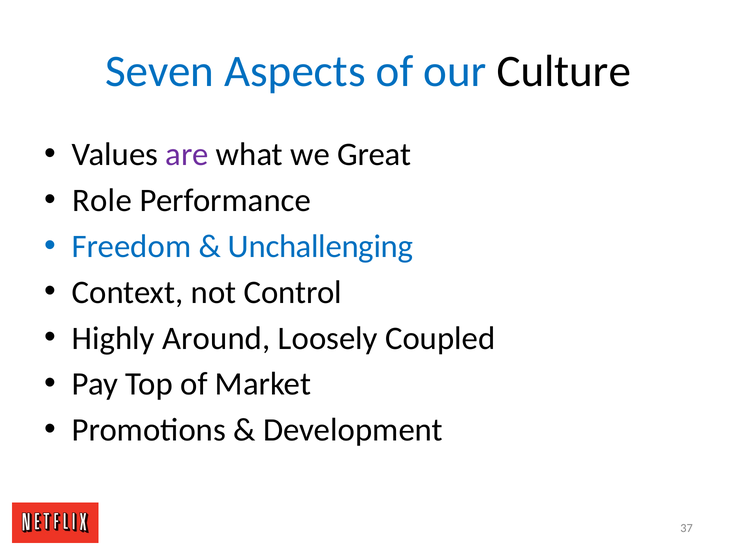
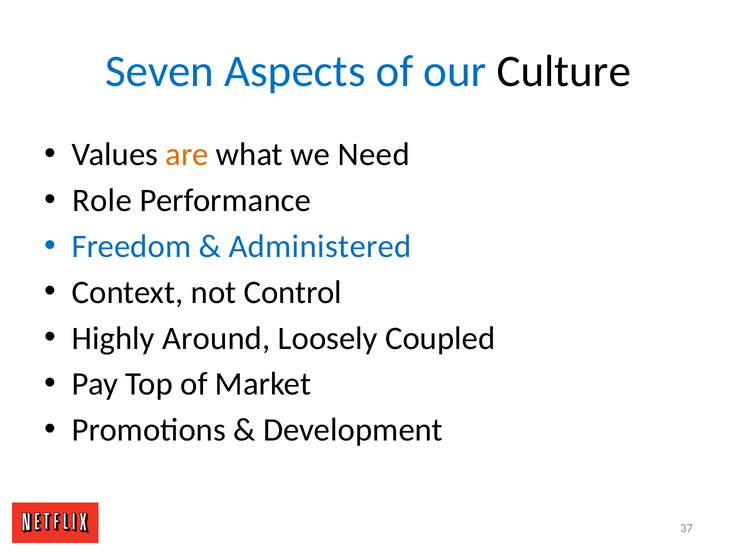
are colour: purple -> orange (187, 155)
Great: Great -> Need (374, 155)
Unchallenging: Unchallenging -> Administered (320, 246)
